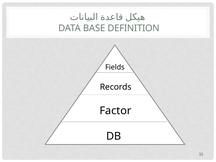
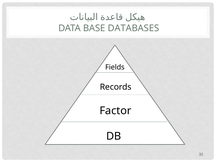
DEFINITION: DEFINITION -> DATABASES (134, 28)
